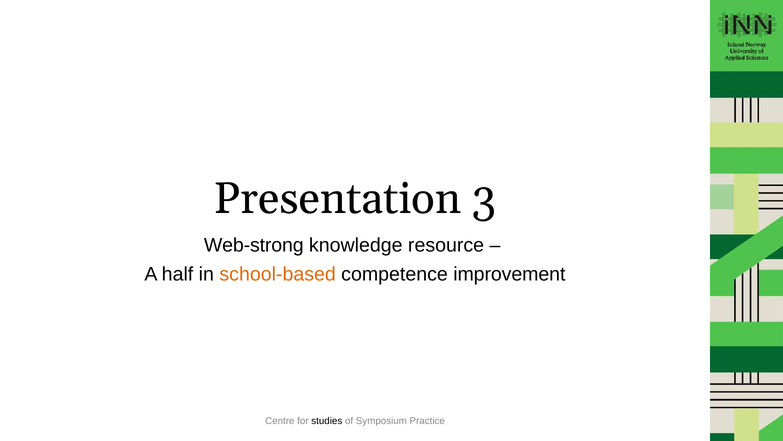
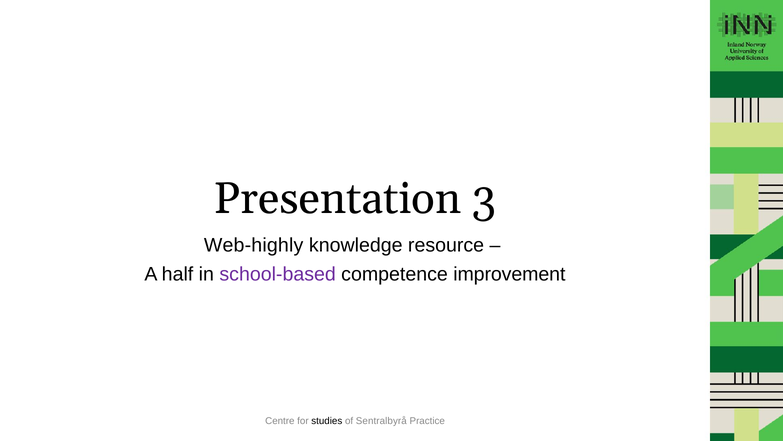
Web-strong: Web-strong -> Web-highly (254, 245)
school-based colour: orange -> purple (278, 274)
Symposium: Symposium -> Sentralbyrå (381, 421)
